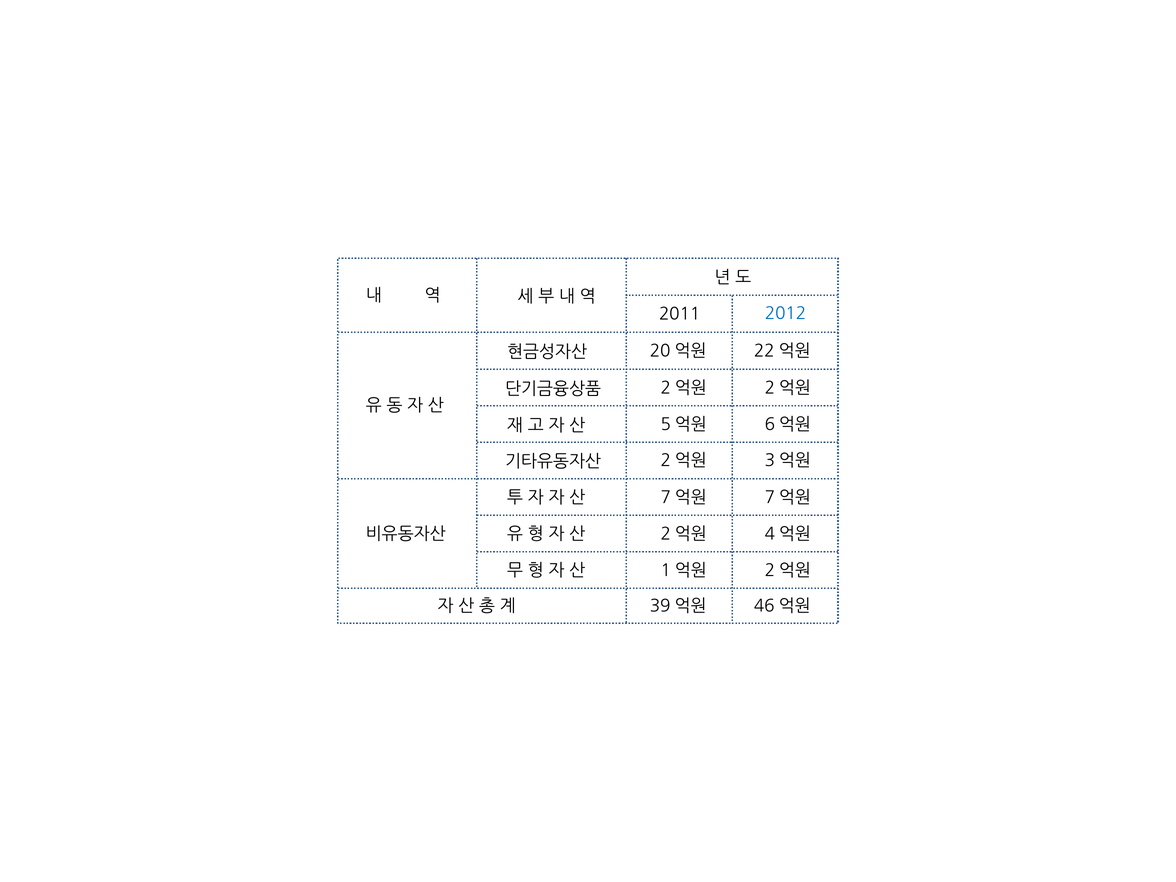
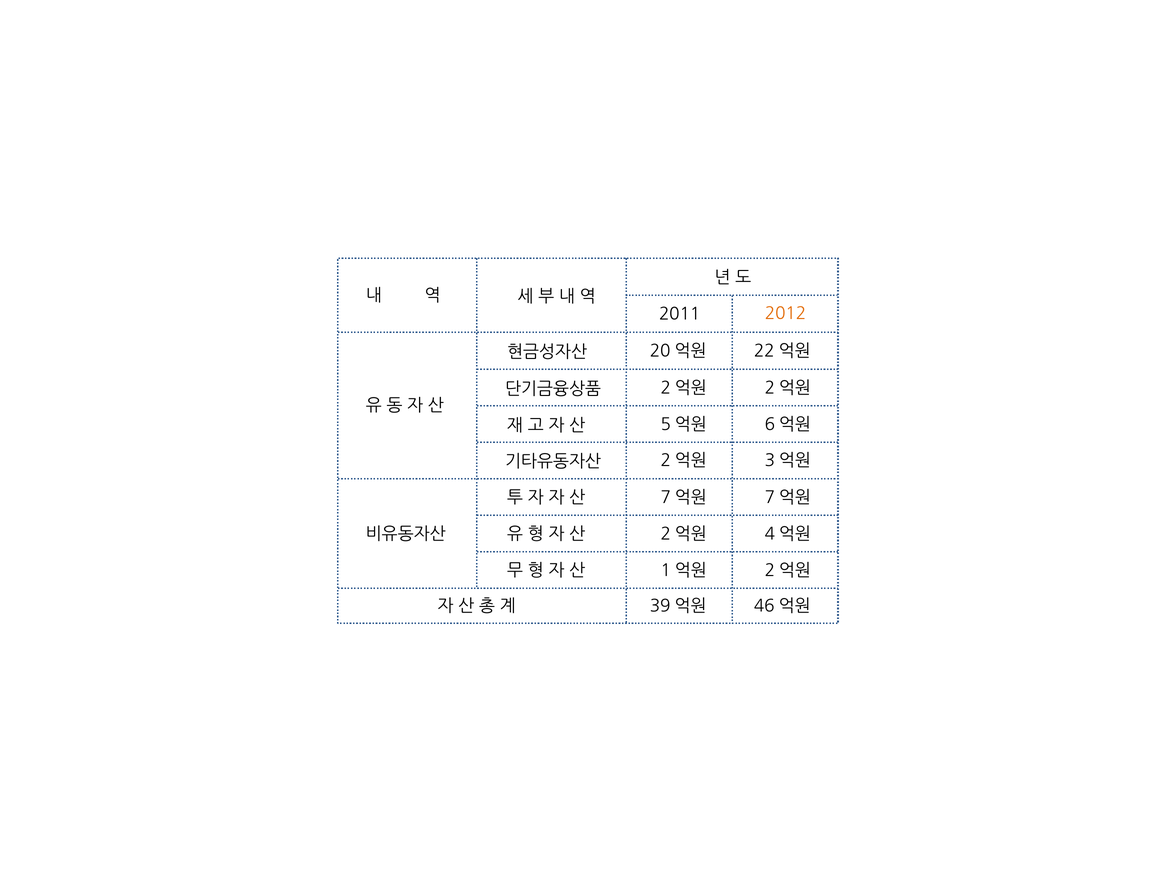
2012 colour: blue -> orange (785, 314)
